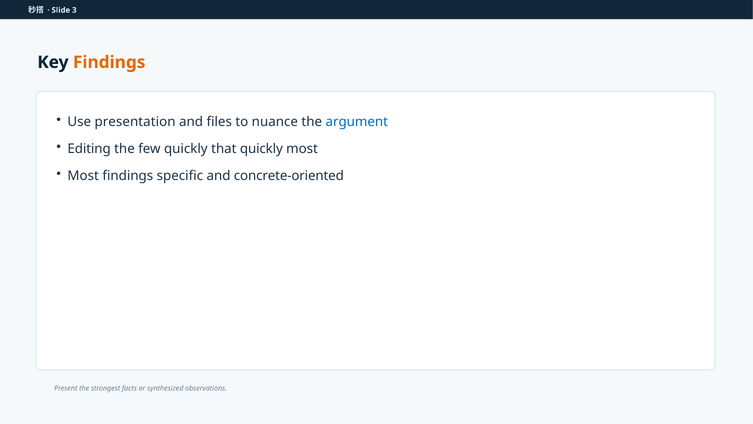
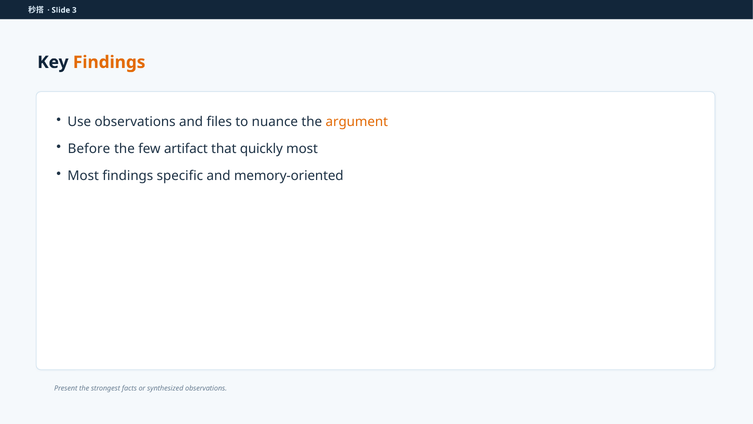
Use presentation: presentation -> observations (135, 122)
argument colour: blue -> orange (357, 122)
Editing: Editing -> Before (89, 149)
few quickly: quickly -> artifact (186, 149)
concrete-oriented: concrete-oriented -> memory-oriented (289, 176)
